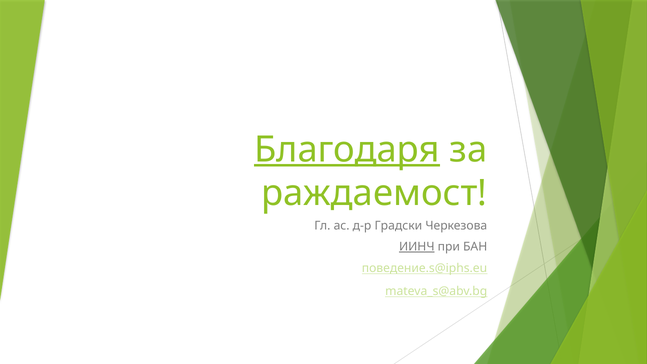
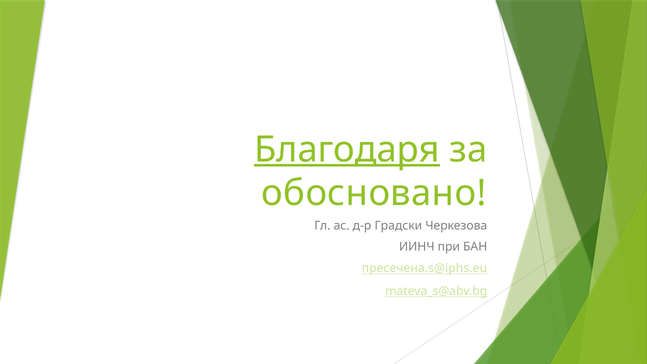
раждаемост: раждаемост -> обосновано (374, 193)
ИИНЧ underline: present -> none (417, 247)
поведение.s@iphs.eu: поведение.s@iphs.eu -> пресечена.s@iphs.eu (424, 268)
